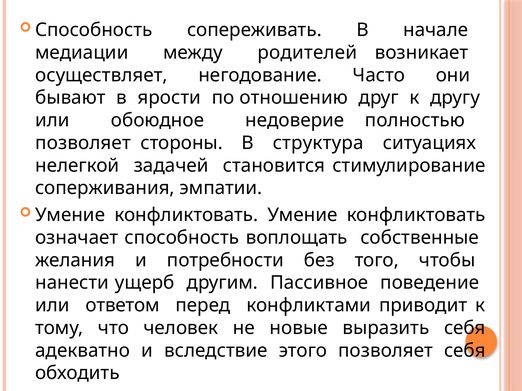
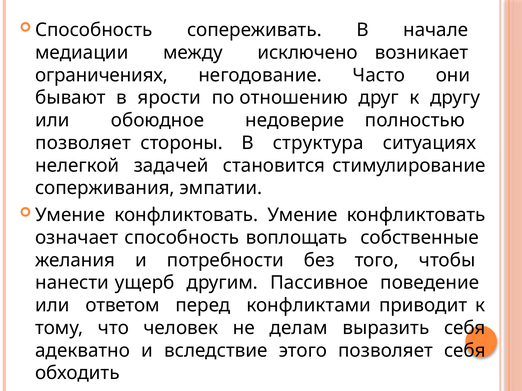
родителей: родителей -> исключено (308, 53)
осуществляет: осуществляет -> ограничениях (102, 75)
новые: новые -> делам (299, 328)
